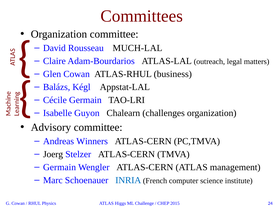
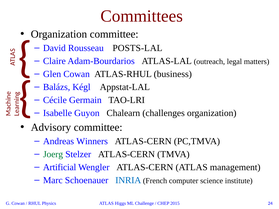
MUCH-LAL: MUCH-LAL -> POSTS-LAL (137, 48)
Joerg colour: black -> green (53, 154)
Germain: Germain -> Artificial (60, 167)
